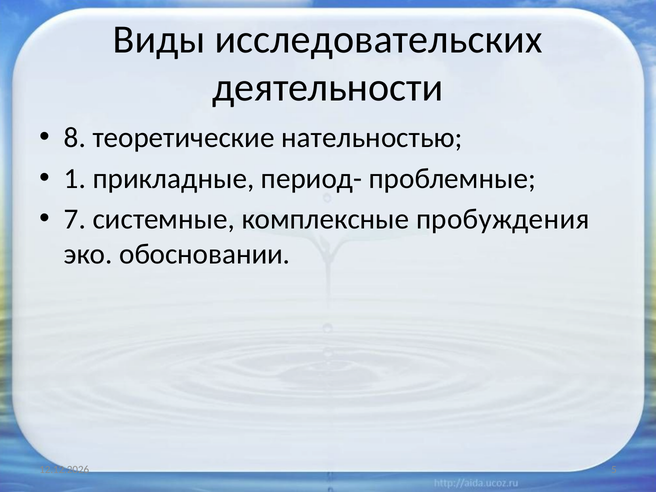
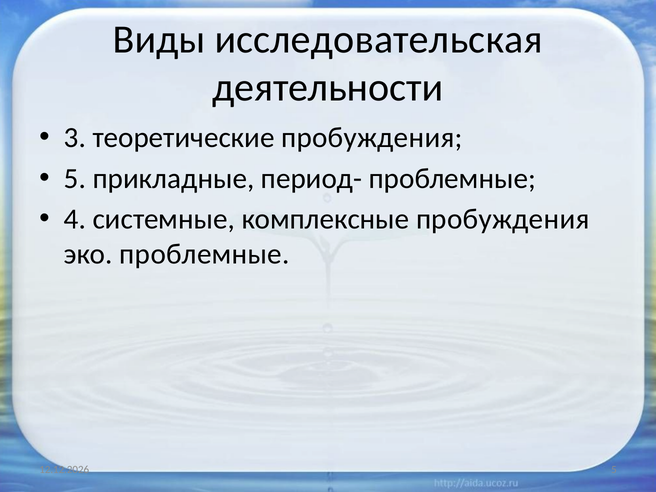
исследовательских: исследовательских -> исследовательская (379, 39)
8: 8 -> 3 (75, 138)
теоретические нательностью: нательностью -> пробуждения (372, 138)
1: 1 -> 5 (75, 178)
7: 7 -> 4 (75, 219)
эко обосновании: обосновании -> проблемные (205, 254)
